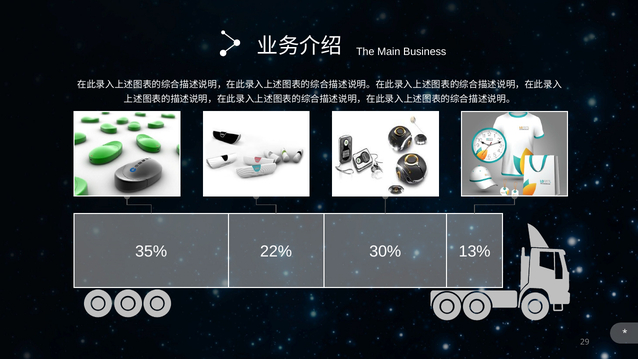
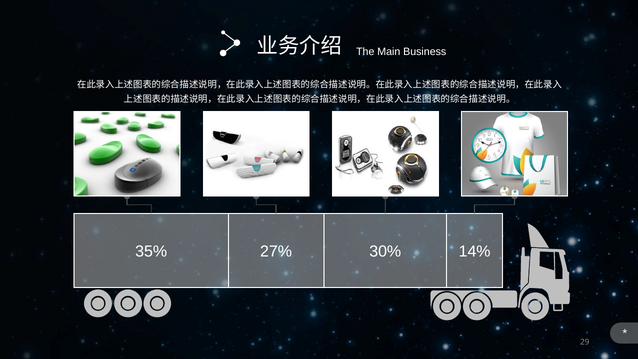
22%: 22% -> 27% (276, 251)
13%: 13% -> 14% (475, 251)
